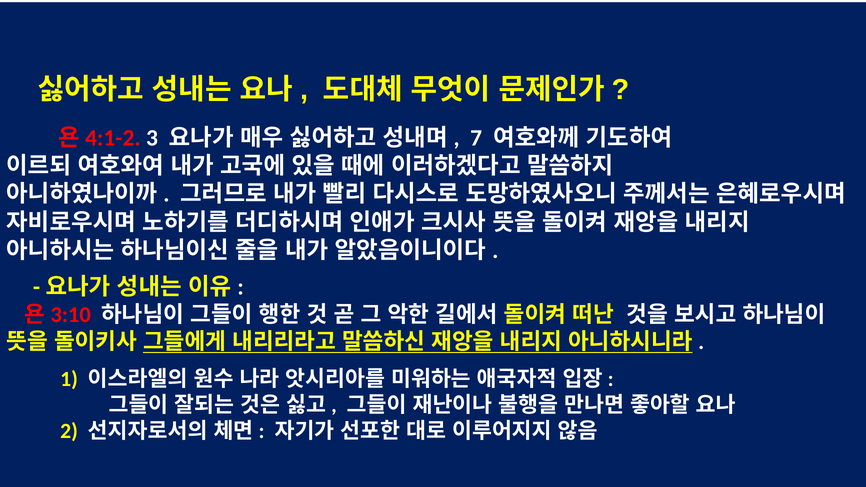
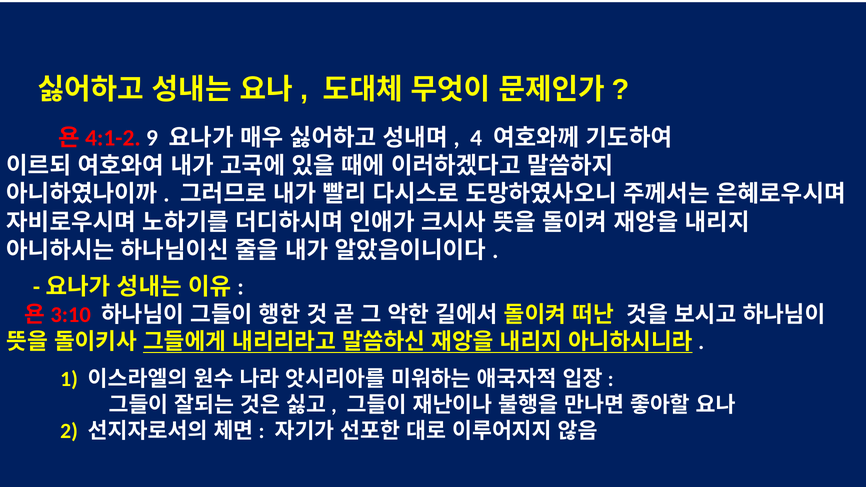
3: 3 -> 9 (152, 138)
7: 7 -> 4 (476, 138)
